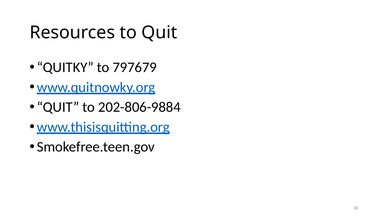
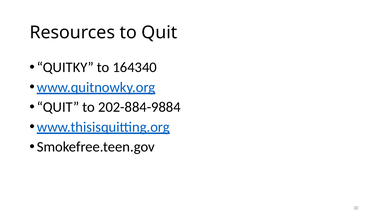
797679: 797679 -> 164340 (135, 67)
202-806-9884: 202-806-9884 -> 202-884-9884 (139, 107)
